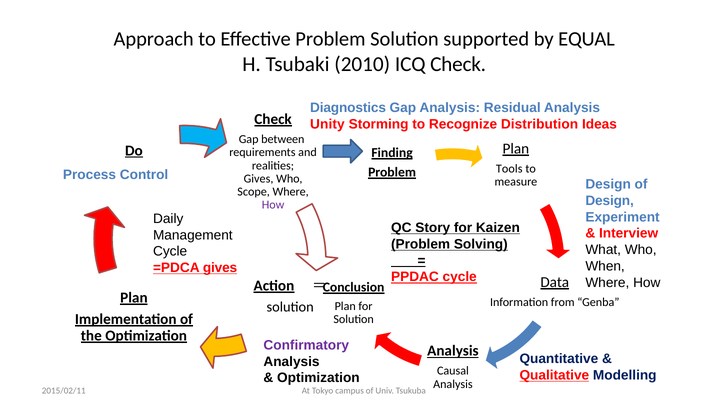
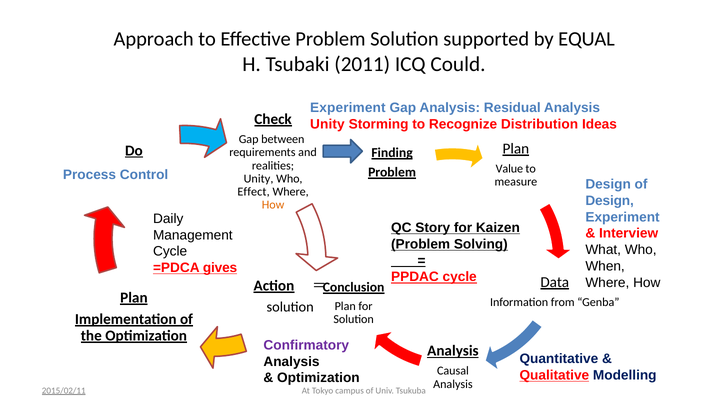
2010: 2010 -> 2011 (362, 64)
ICQ Check: Check -> Could (458, 64)
Diagnostics: Diagnostics -> Experiment (348, 108)
Tools: Tools -> Value (509, 169)
Gives: Gives -> Unity (259, 179)
Scope: Scope -> Effect (254, 192)
How colour: purple -> orange (273, 205)
2015/02/11 underline: none -> present (64, 391)
